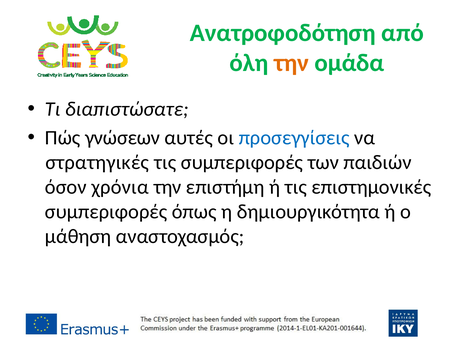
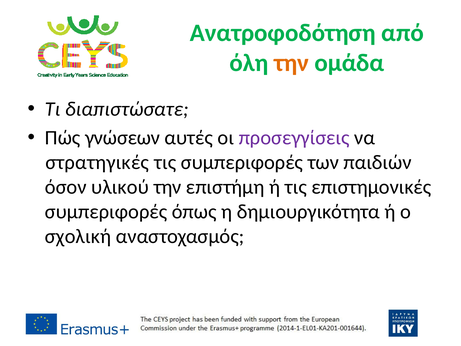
προσεγγίσεις colour: blue -> purple (294, 138)
χρόνια: χρόνια -> υλικού (120, 187)
μάθηση: μάθηση -> σχολική (78, 236)
